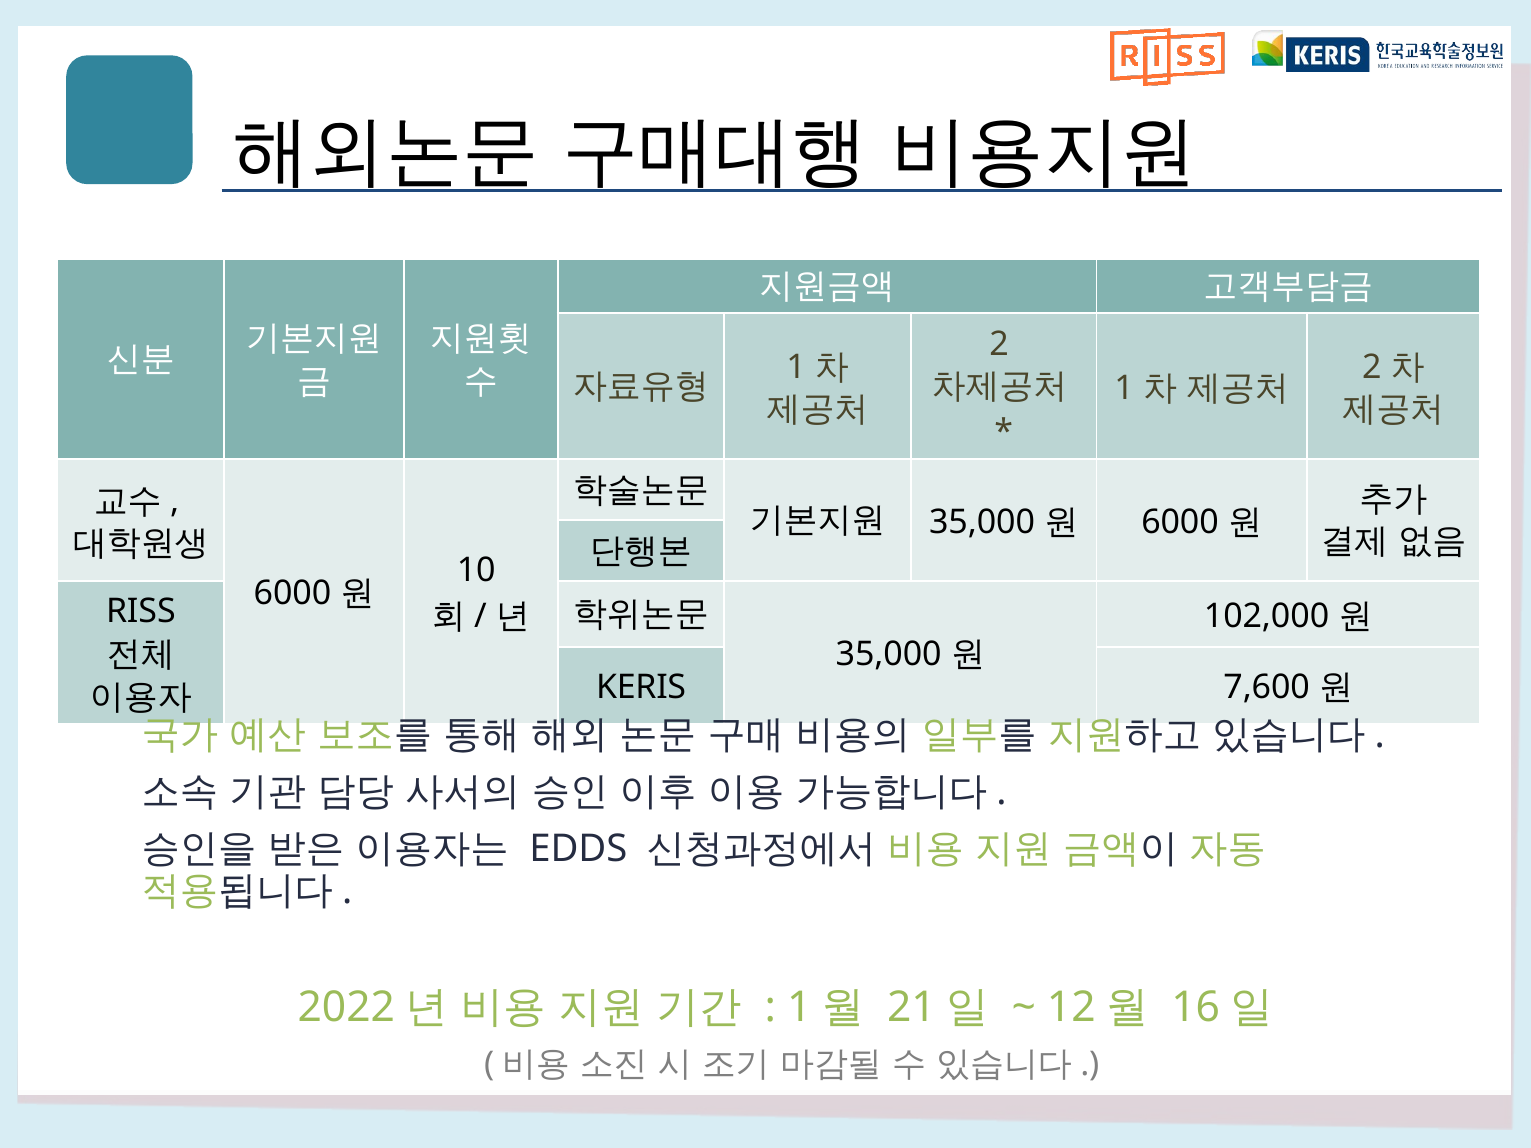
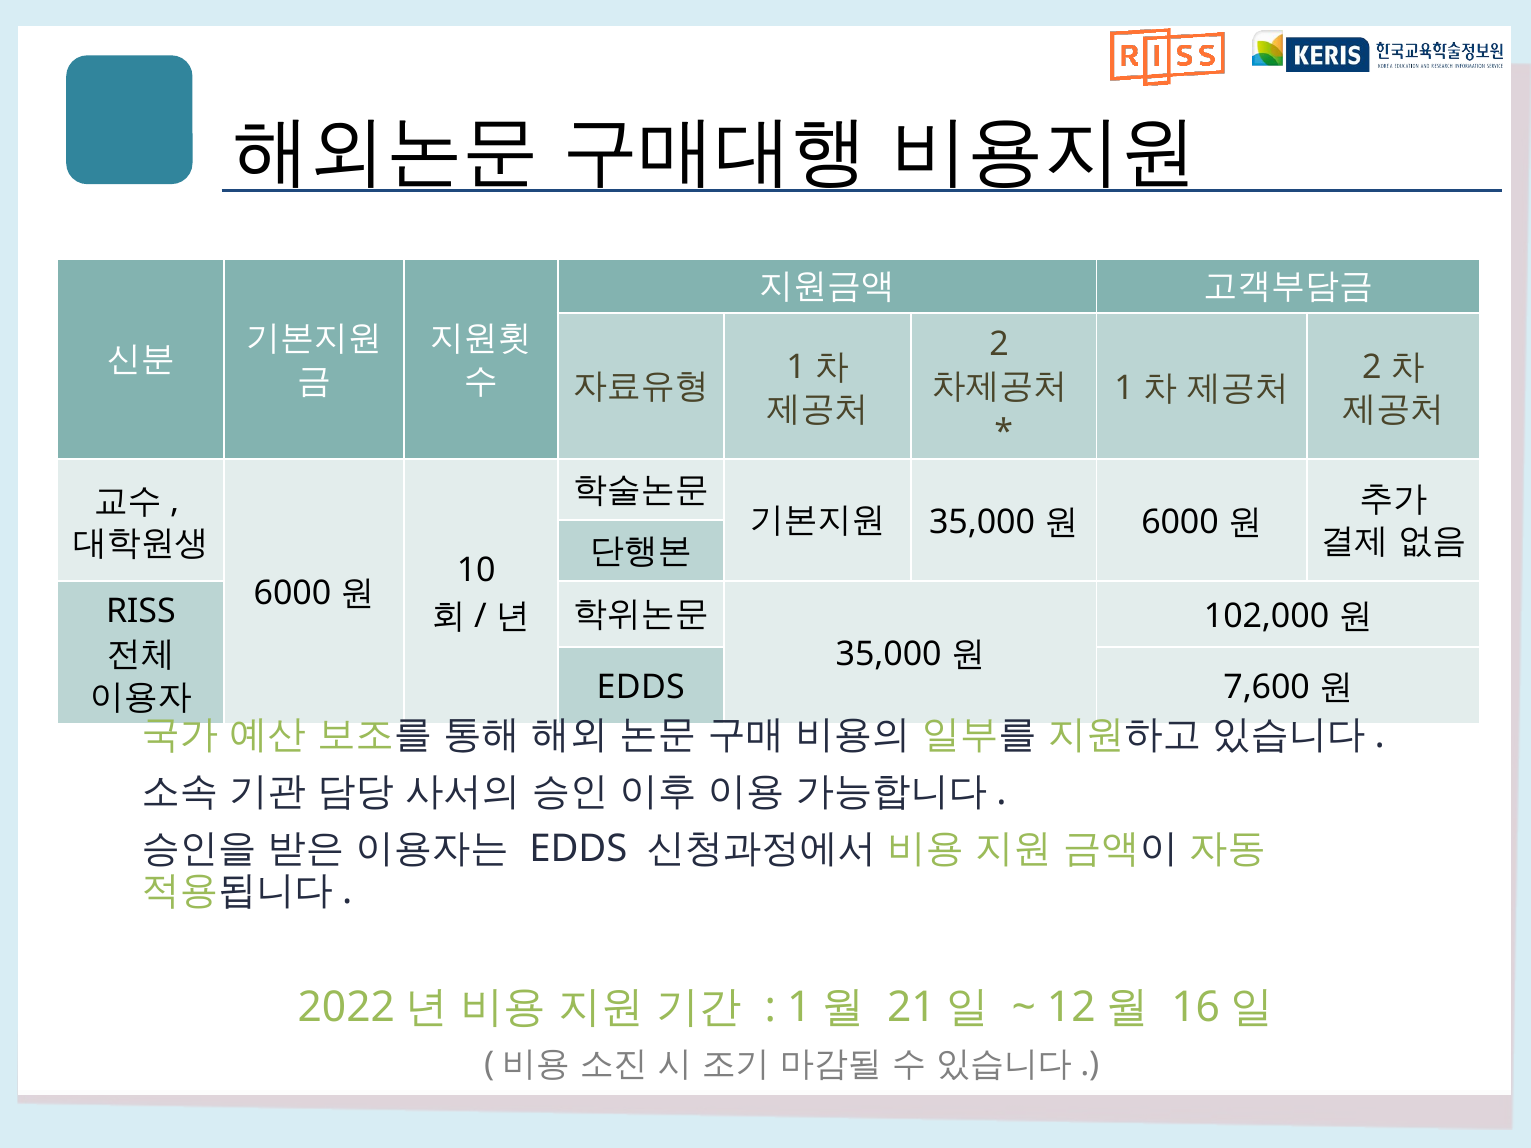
KERIS: KERIS -> EDDS (641, 687)
